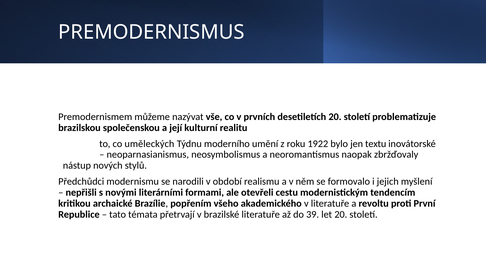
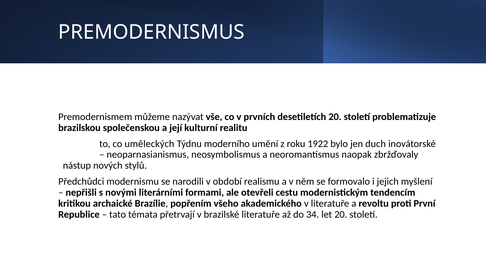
textu: textu -> duch (376, 144)
39: 39 -> 34 (313, 215)
